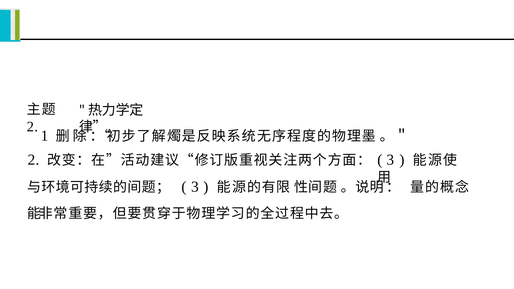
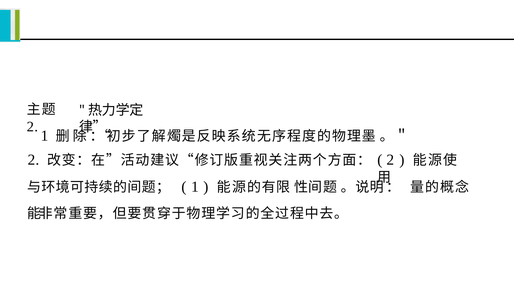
3: 3 -> 2 (390, 160)
3: 3 -> 1 (195, 187)
